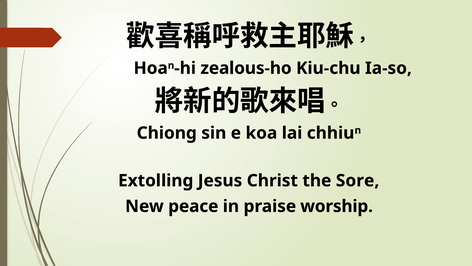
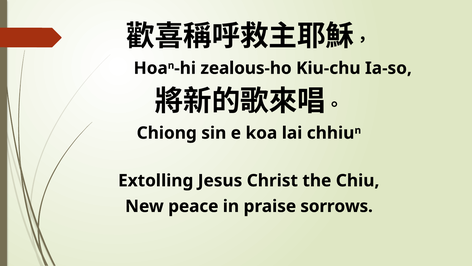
Sore: Sore -> Chiu (358, 180)
worship: worship -> sorrows (337, 206)
